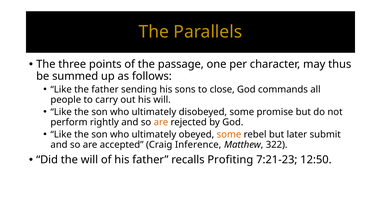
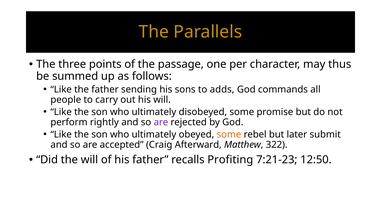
close: close -> adds (222, 90)
are colour: orange -> purple (161, 122)
Inference: Inference -> Afterward (198, 145)
